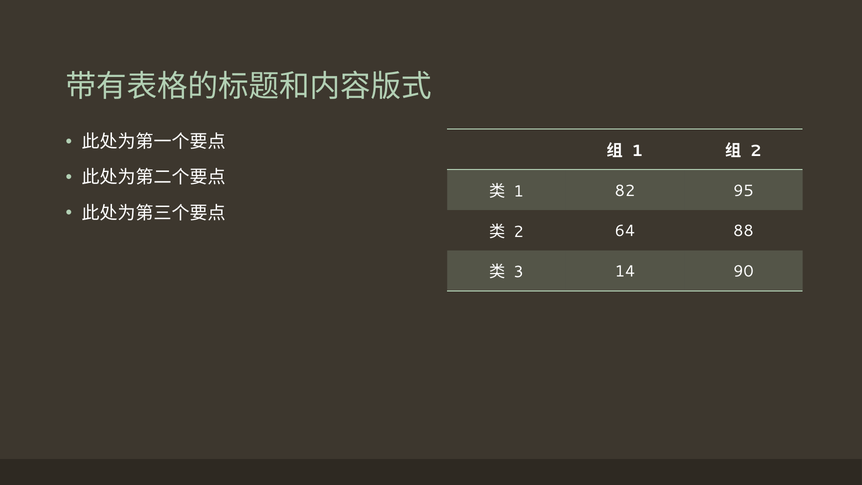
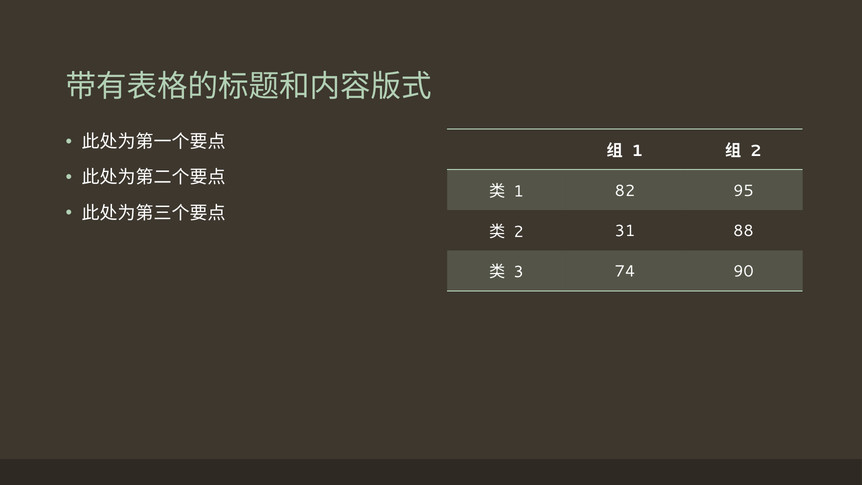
64: 64 -> 31 (625, 231)
14: 14 -> 74 (625, 272)
